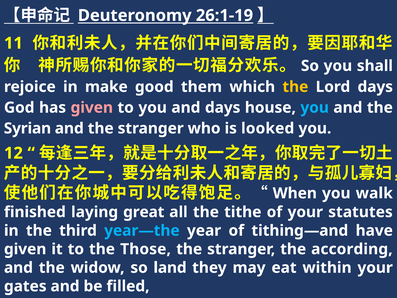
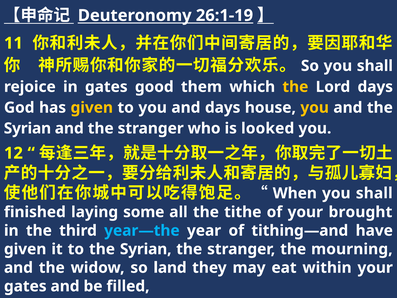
in make: make -> gates (106, 87)
given colour: pink -> yellow (92, 108)
you colour: light blue -> yellow (315, 108)
walk: walk -> shall (374, 193)
great: great -> some (144, 212)
statutes: statutes -> brought (360, 212)
to the Those: Those -> Syrian (146, 249)
according: according -> mourning (352, 249)
